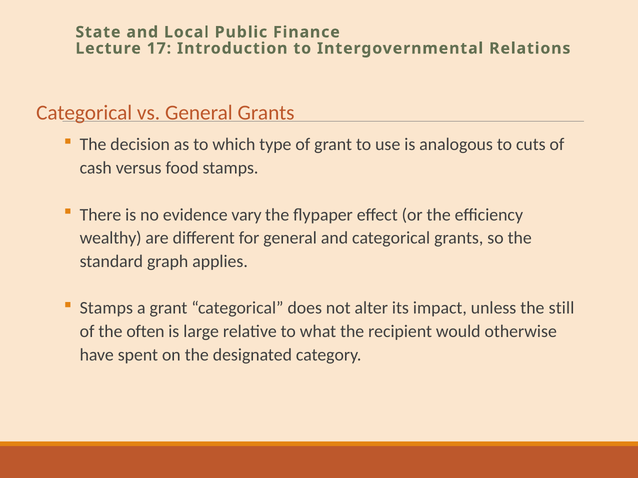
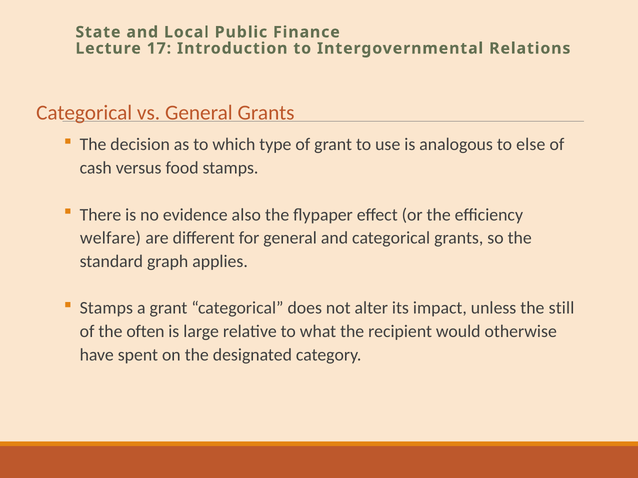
cuts: cuts -> else (531, 145)
vary: vary -> also (246, 215)
wealthy: wealthy -> welfare (110, 238)
